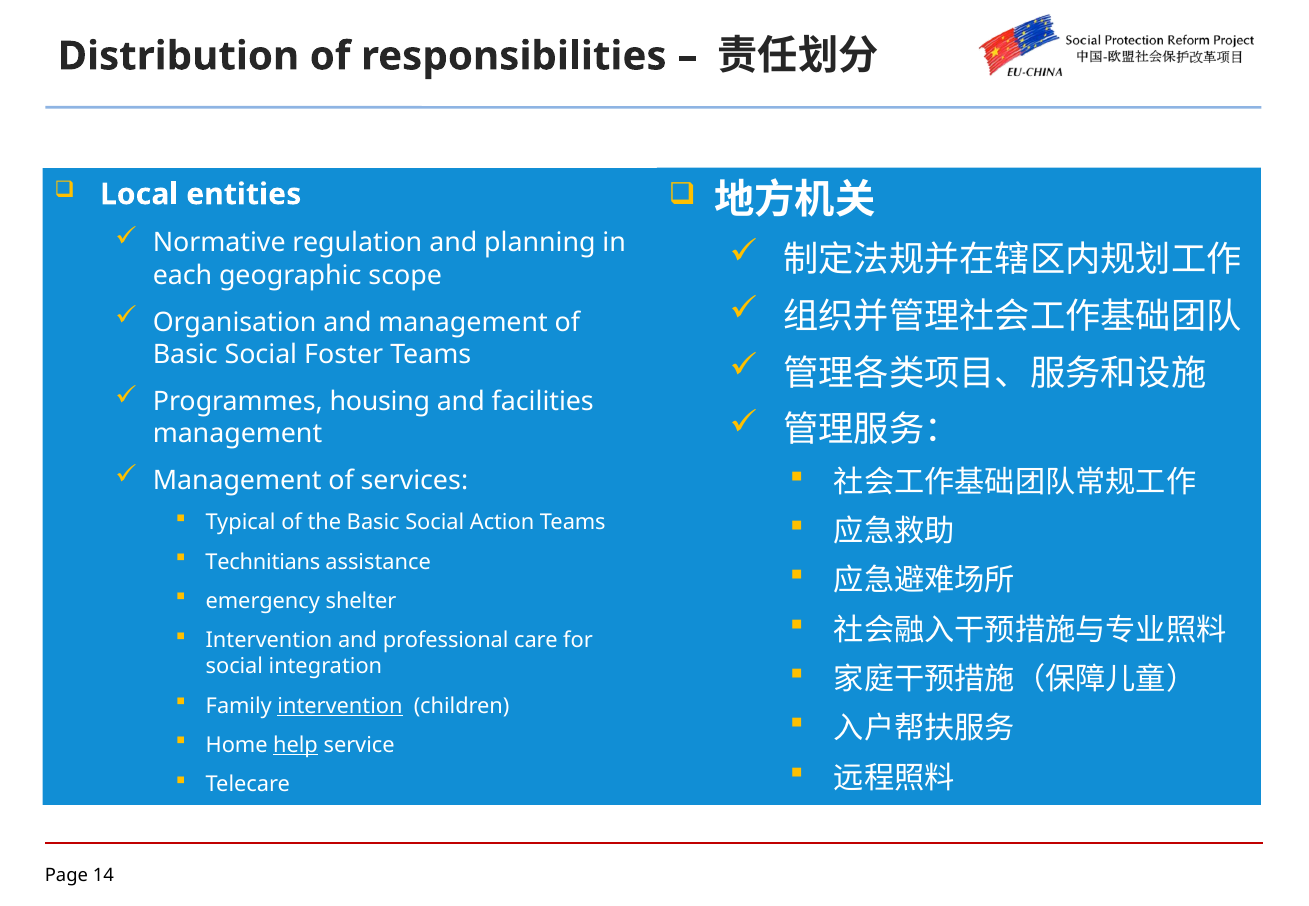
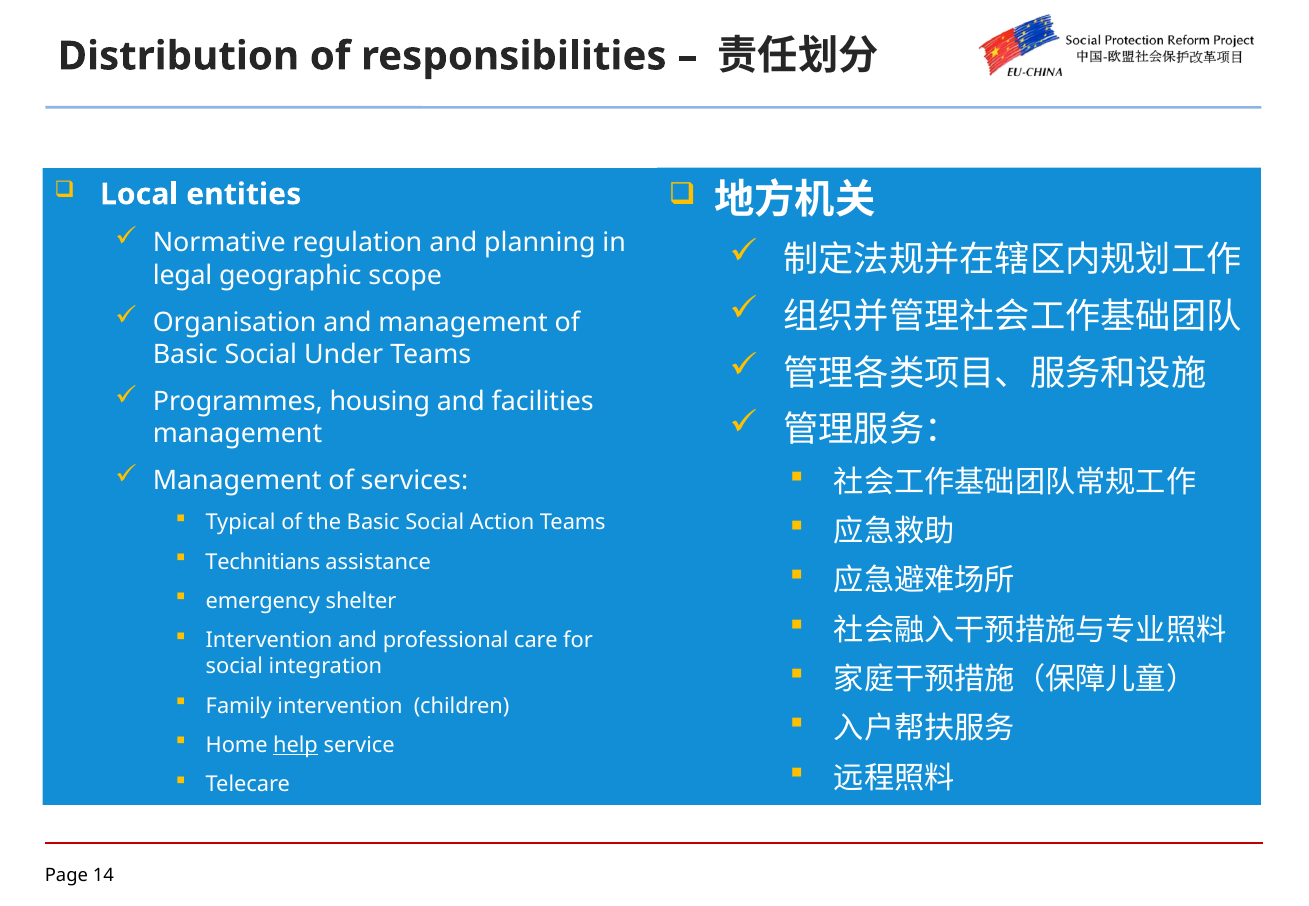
each: each -> legal (183, 275)
Foster: Foster -> Under (344, 355)
intervention underline: present -> none (340, 706)
